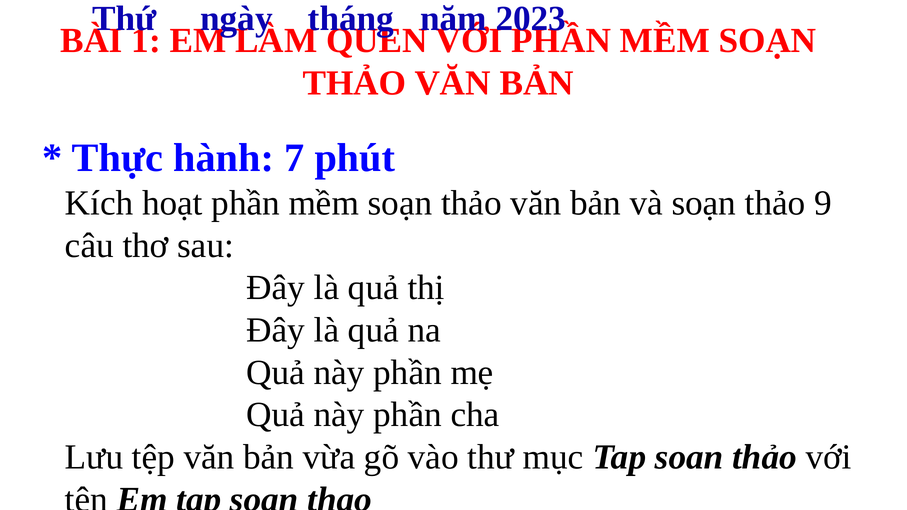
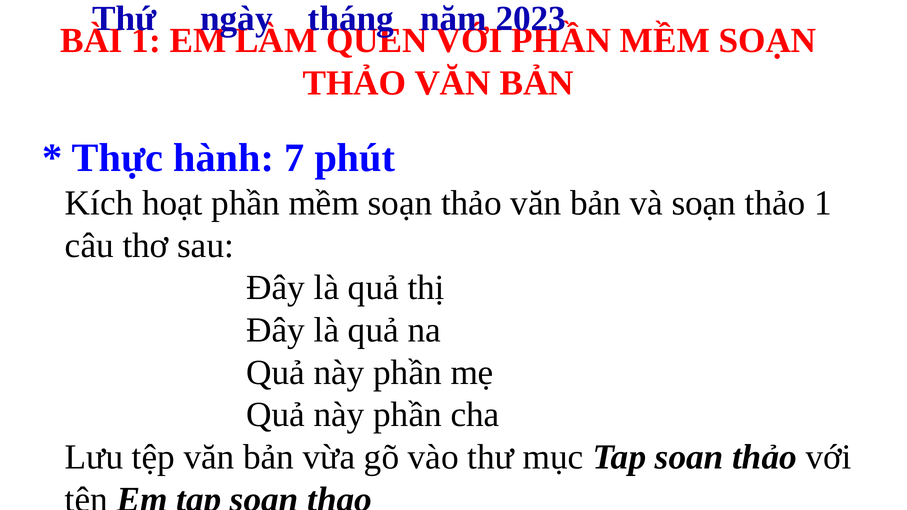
thảo 9: 9 -> 1 (823, 203)
